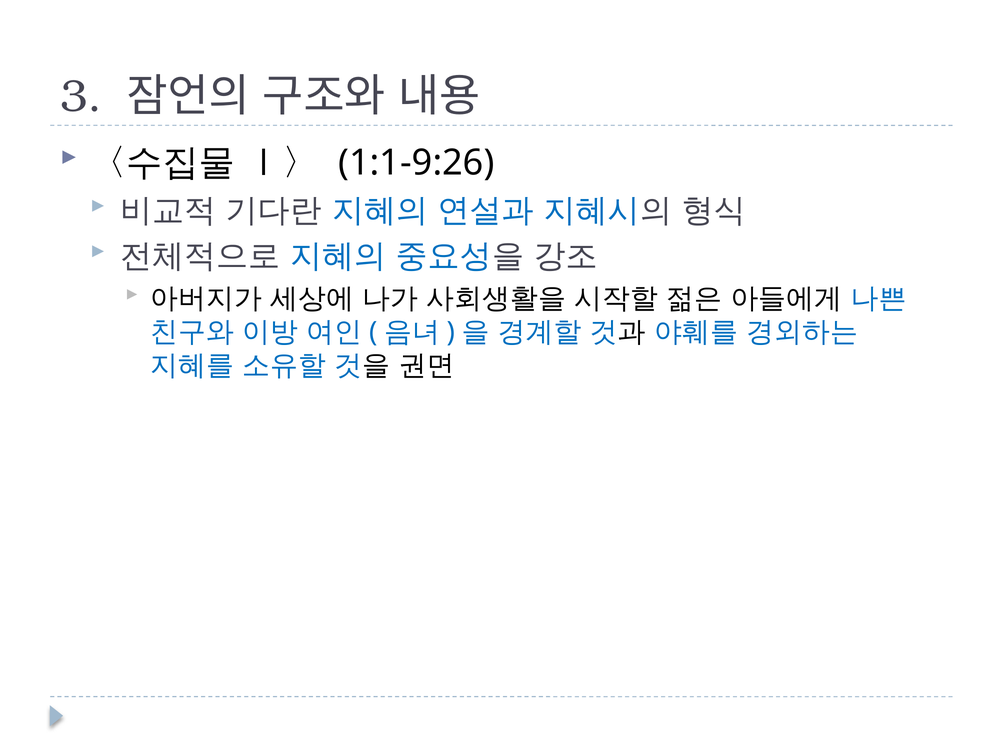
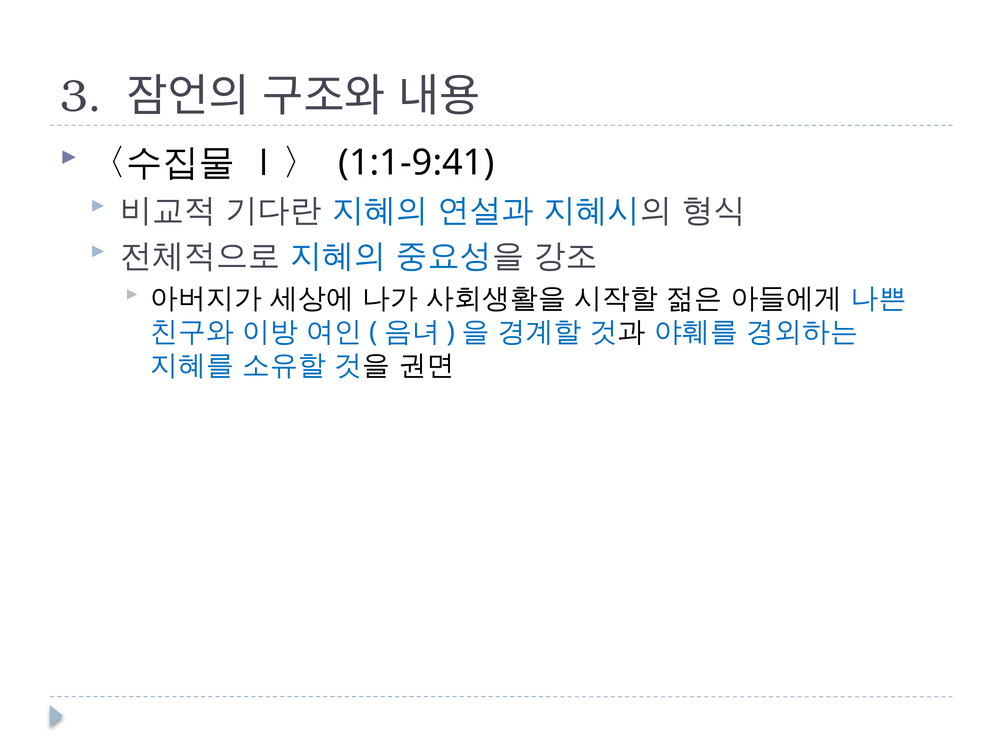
1:1-9:26: 1:1-9:26 -> 1:1-9:41 (416, 163)
